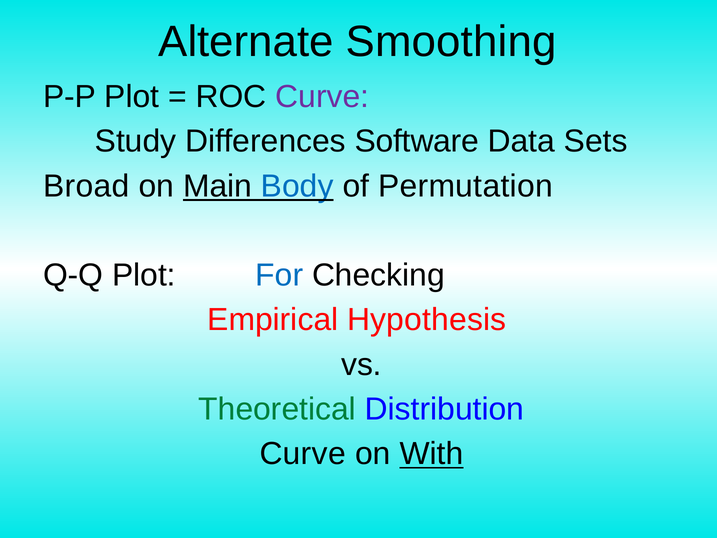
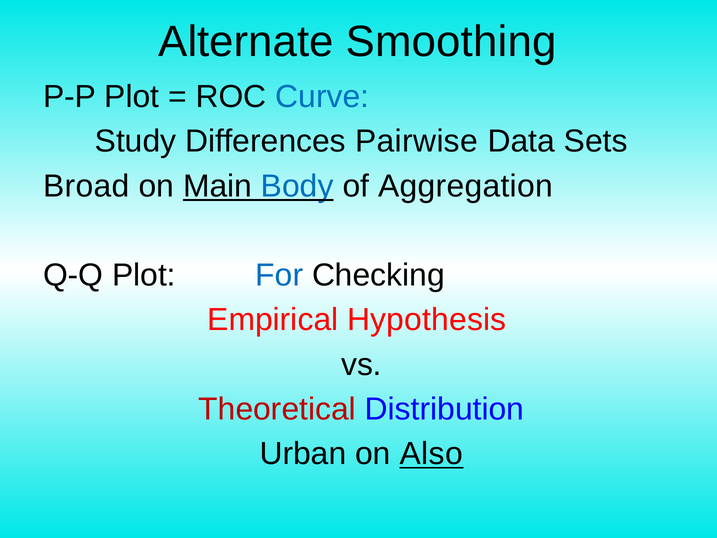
Curve colour: purple -> blue (322, 97)
Software: Software -> Pairwise (417, 141)
Permutation: Permutation -> Aggregation (466, 186)
Theoretical colour: green -> red (277, 409)
Curve: Curve -> Urban (303, 454)
With: With -> Also (431, 454)
